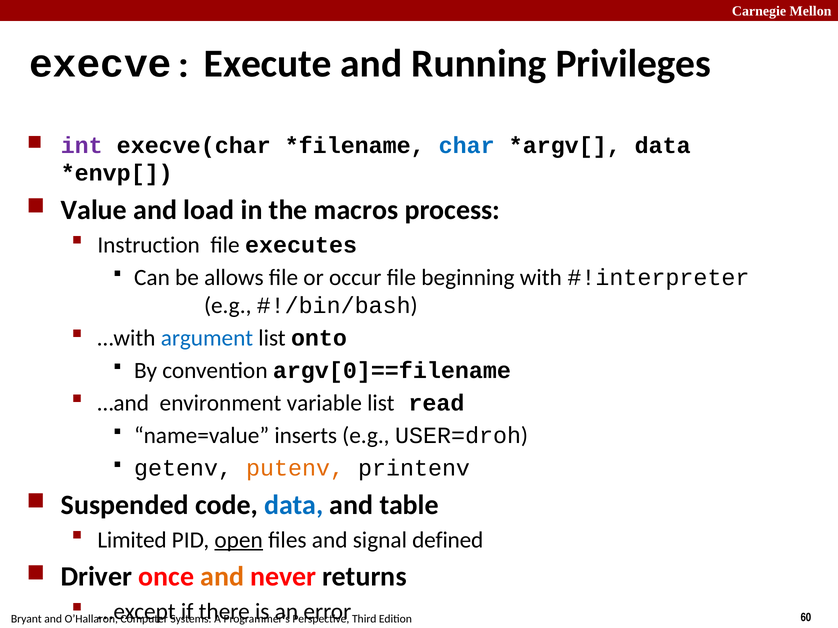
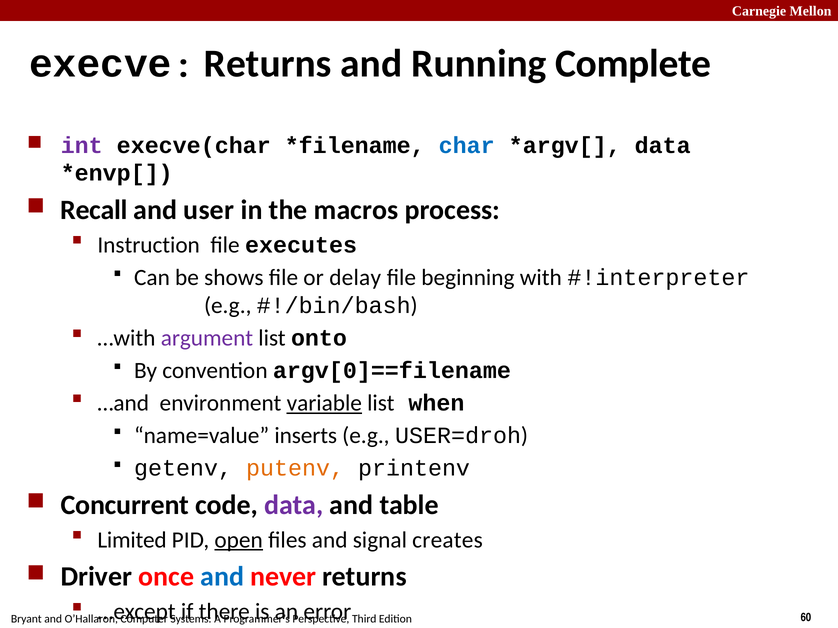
execve Execute: Execute -> Returns (268, 64)
Privileges: Privileges -> Complete (633, 64)
Value: Value -> Recall (94, 210)
load: load -> user (209, 210)
allows: allows -> shows (234, 278)
occur: occur -> delay (355, 278)
argument colour: blue -> purple (207, 338)
variable underline: none -> present (324, 403)
read: read -> when (436, 403)
Suspended: Suspended -> Concurrent (125, 505)
data colour: blue -> purple (294, 505)
defined: defined -> creates (448, 540)
and colour: orange -> blue (222, 577)
